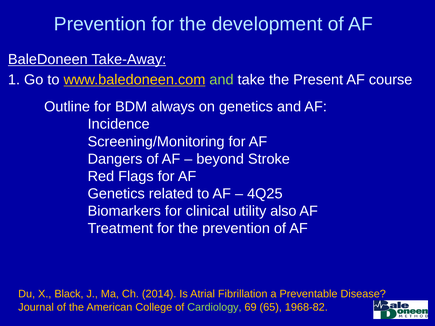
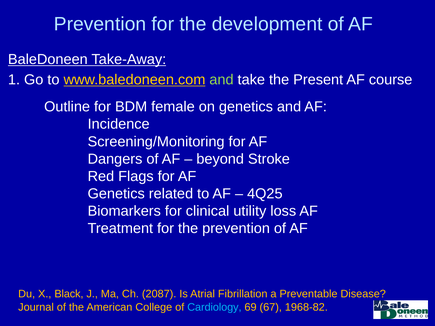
always: always -> female (173, 107)
also: also -> loss (283, 211)
2014: 2014 -> 2087 (159, 294)
Cardiology colour: light green -> light blue (214, 307)
65: 65 -> 67 (271, 307)
